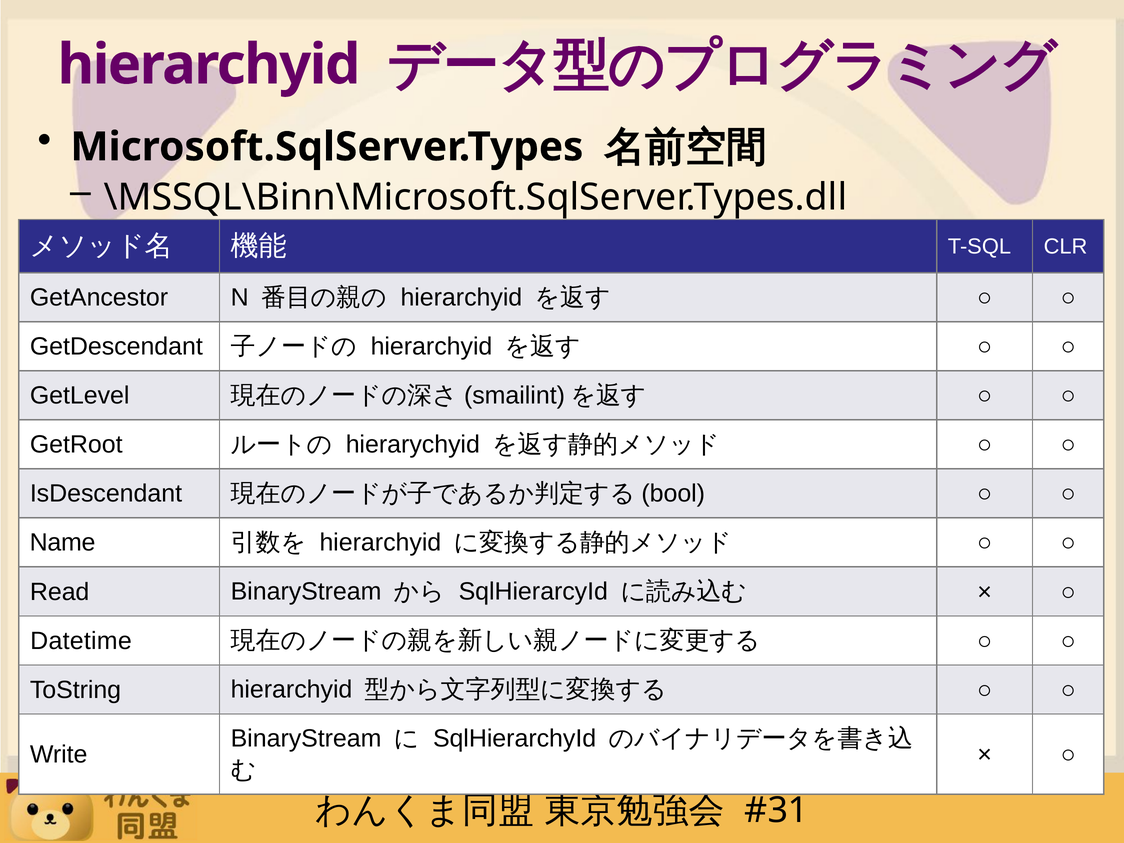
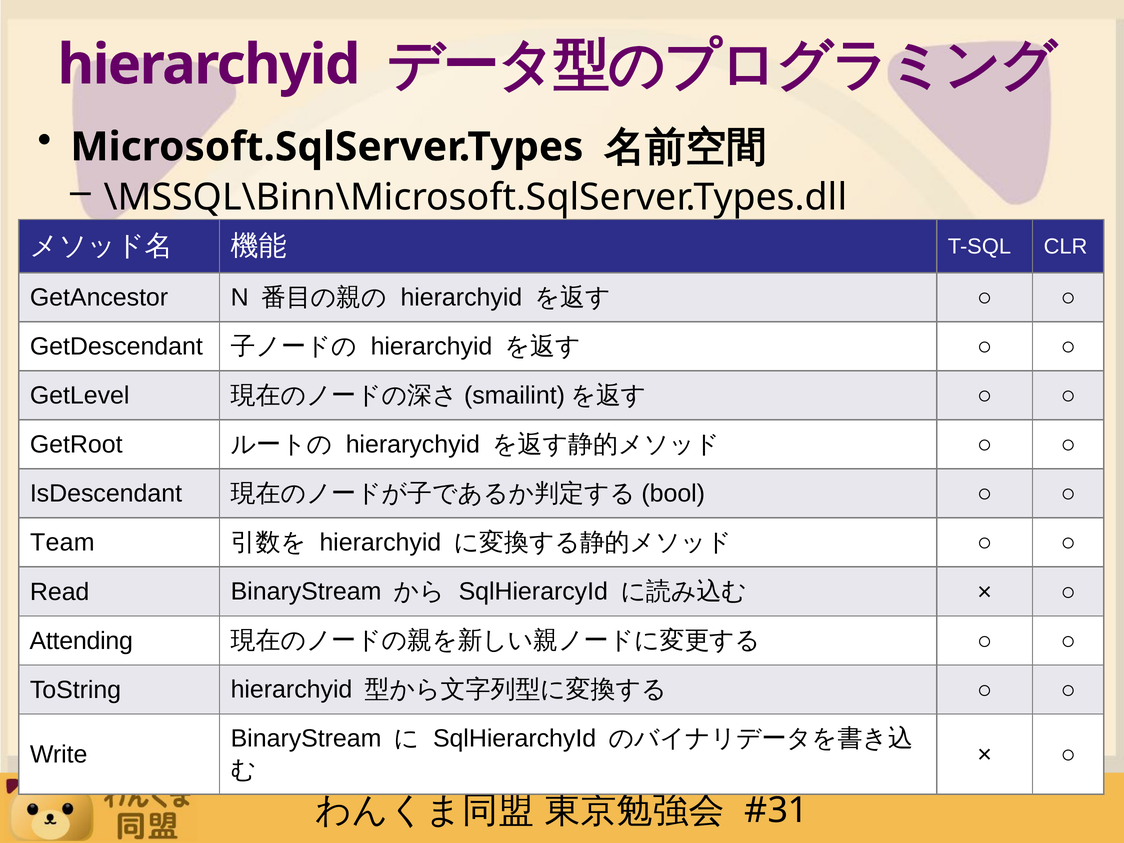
Name: Name -> Team (62, 543)
Datetime: Datetime -> Attending (81, 641)
